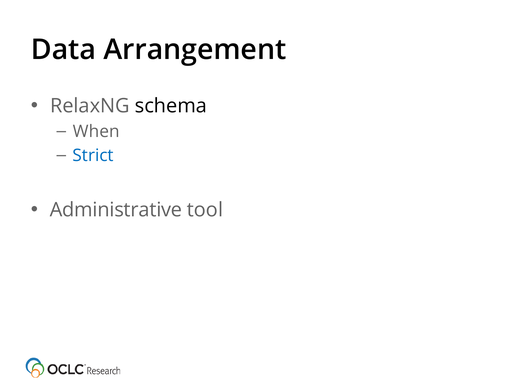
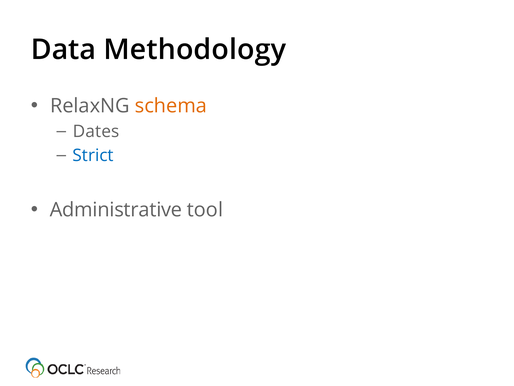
Arrangement: Arrangement -> Methodology (195, 50)
schema colour: black -> orange (171, 106)
When: When -> Dates (96, 131)
